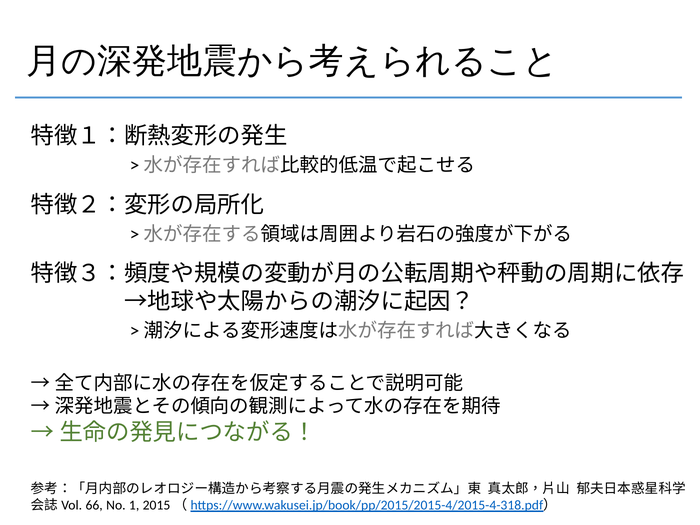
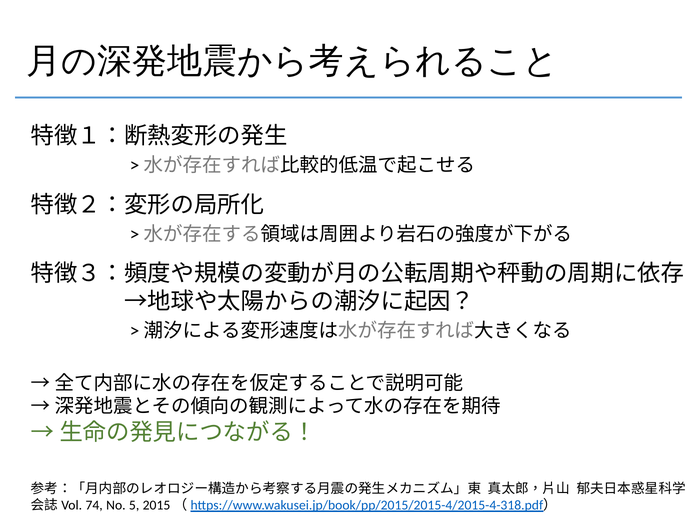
66: 66 -> 74 (94, 505)
1: 1 -> 5 (134, 505)
